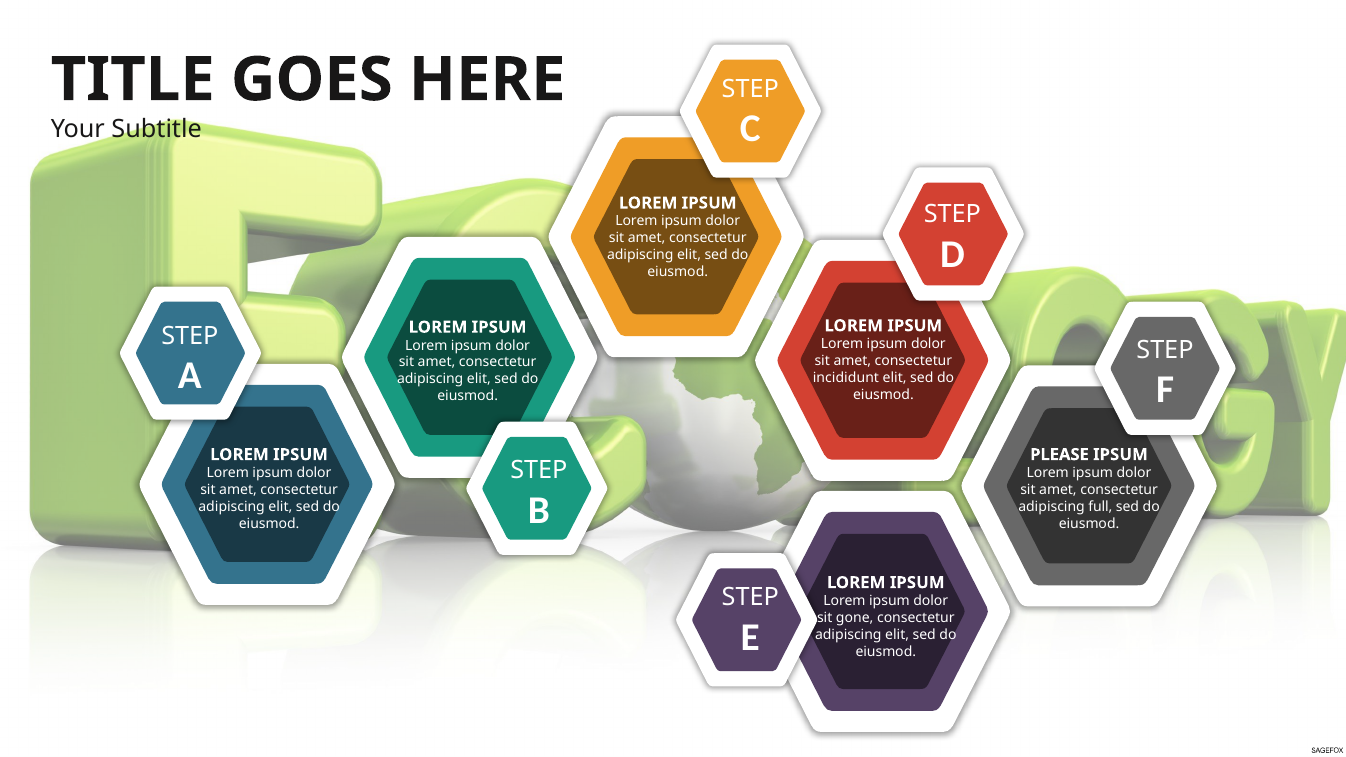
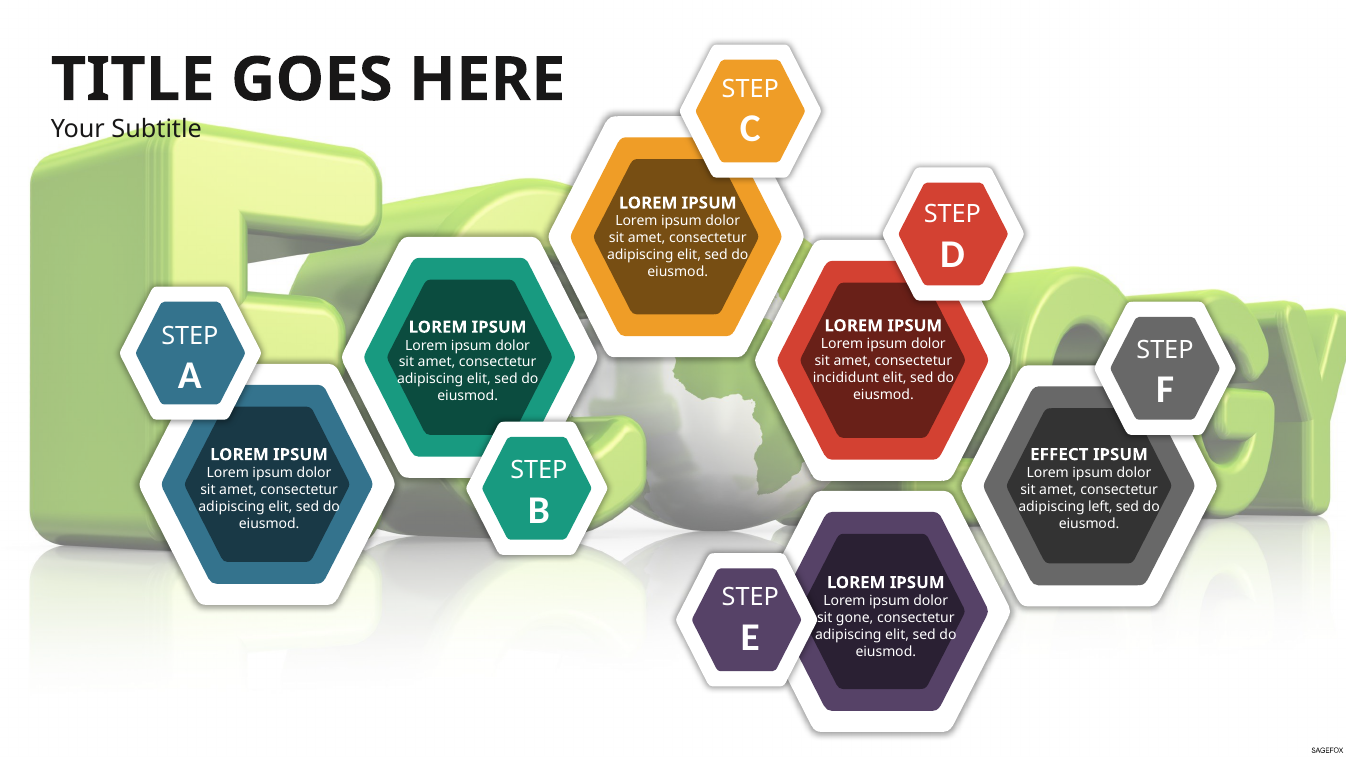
PLEASE: PLEASE -> EFFECT (1059, 455)
full: full -> left (1100, 507)
